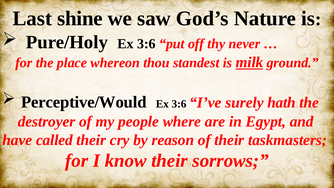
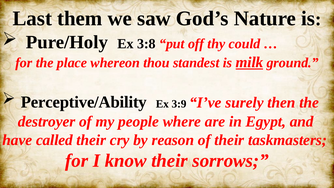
shine: shine -> them (80, 18)
Pure/Holy Ex 3:6: 3:6 -> 3:8 (146, 44)
never: never -> could (245, 44)
Perceptive/Would: Perceptive/Would -> Perceptive/Ability (84, 102)
3:6: 3:6 -> 3:9 (179, 104)
hath: hath -> then (281, 102)
